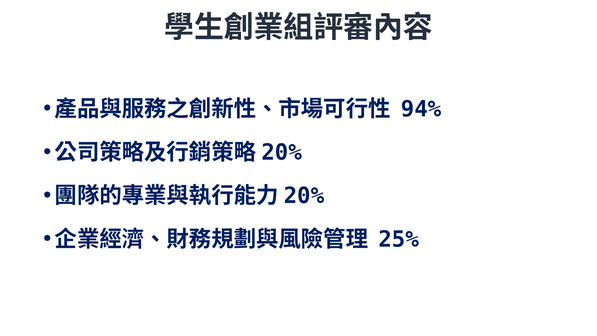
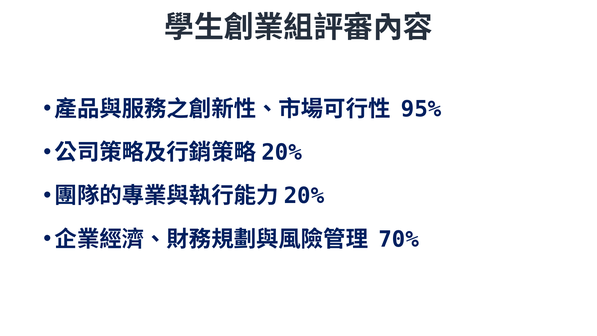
94%: 94% -> 95% (421, 109)
25%: 25% -> 70% (399, 239)
